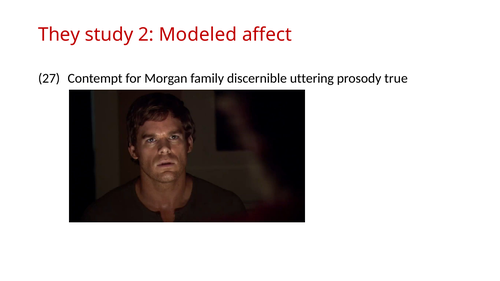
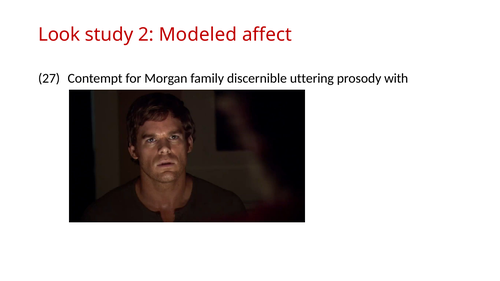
They: They -> Look (59, 35)
true: true -> with (396, 78)
